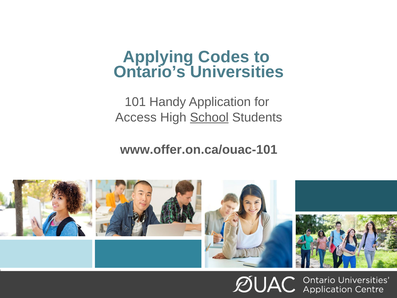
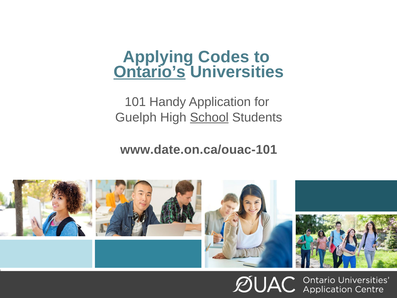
Ontario’s underline: none -> present (150, 72)
Access: Access -> Guelph (136, 117)
www.offer.on.ca/ouac-101: www.offer.on.ca/ouac-101 -> www.date.on.ca/ouac-101 (199, 149)
